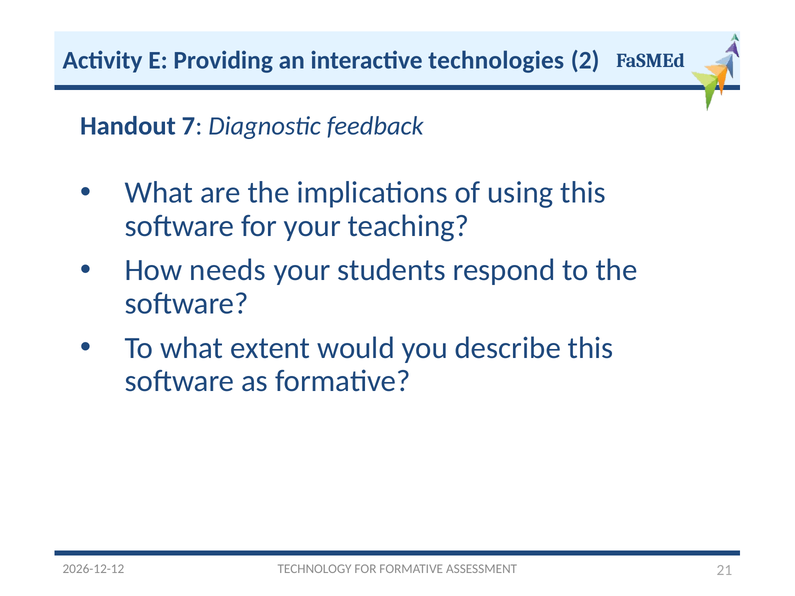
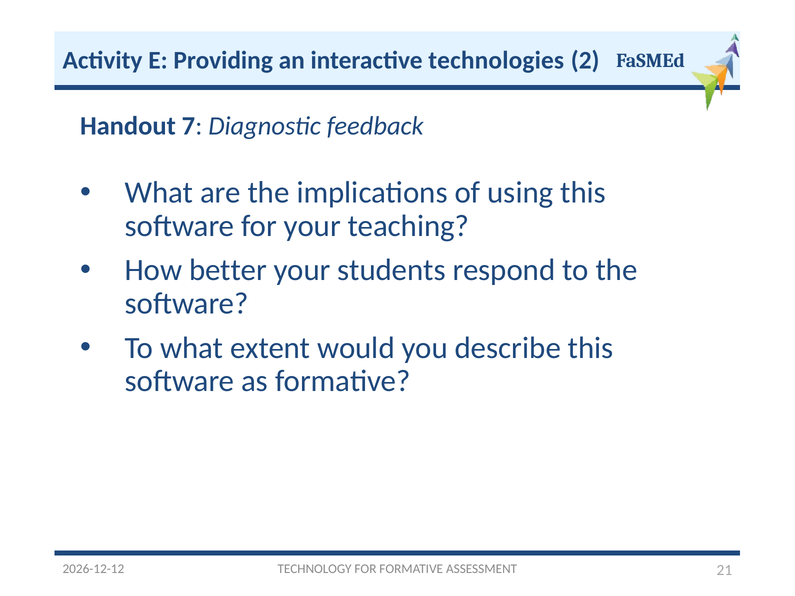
needs: needs -> better (228, 270)
